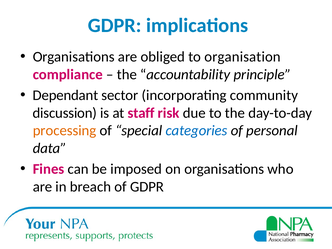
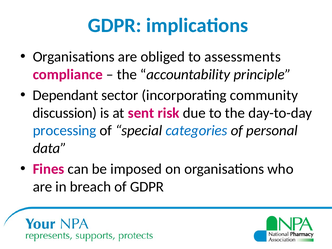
organisation: organisation -> assessments (243, 57)
staff: staff -> sent (141, 113)
processing colour: orange -> blue (65, 131)
